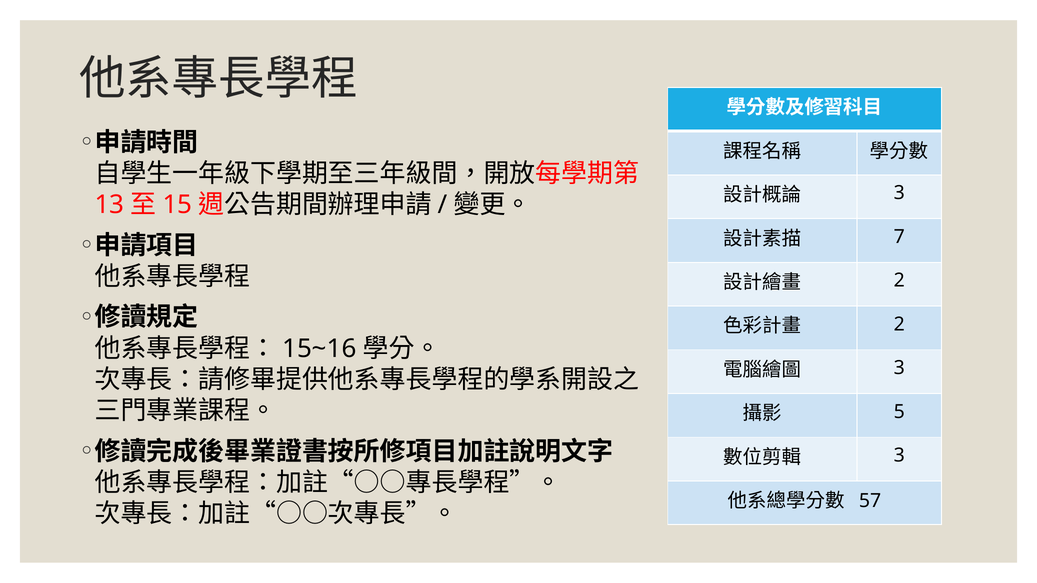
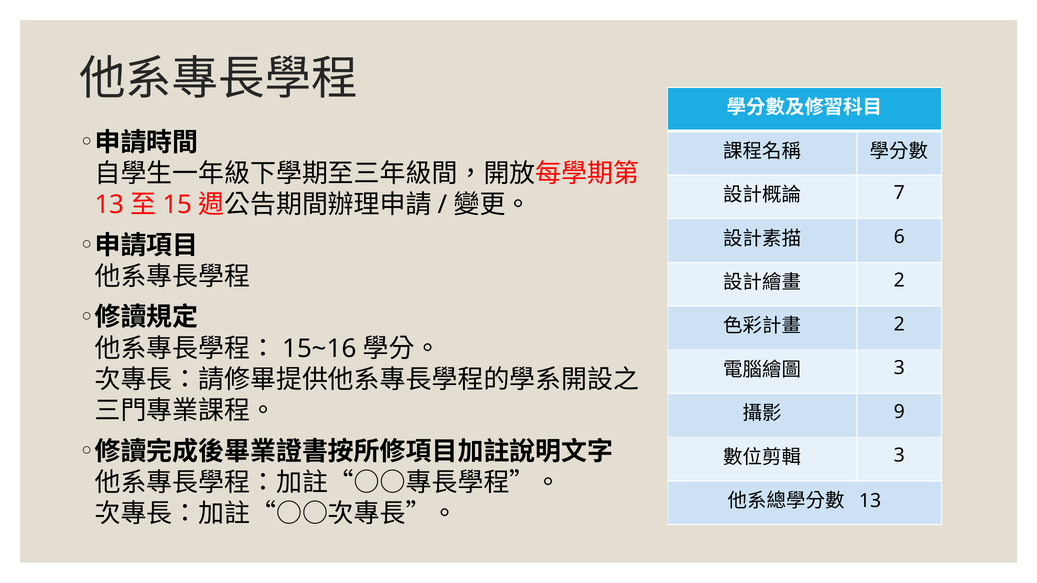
3: 3 -> 7 (899, 193)
7: 7 -> 6 (899, 237)
5: 5 -> 9 (899, 412)
57: 57 -> 13 (870, 501)
